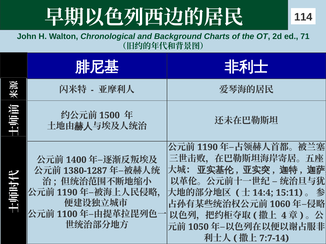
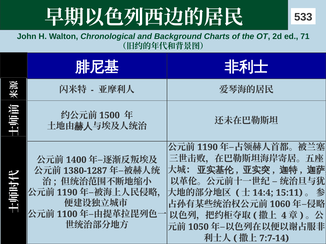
114: 114 -> 533 (303, 17)
